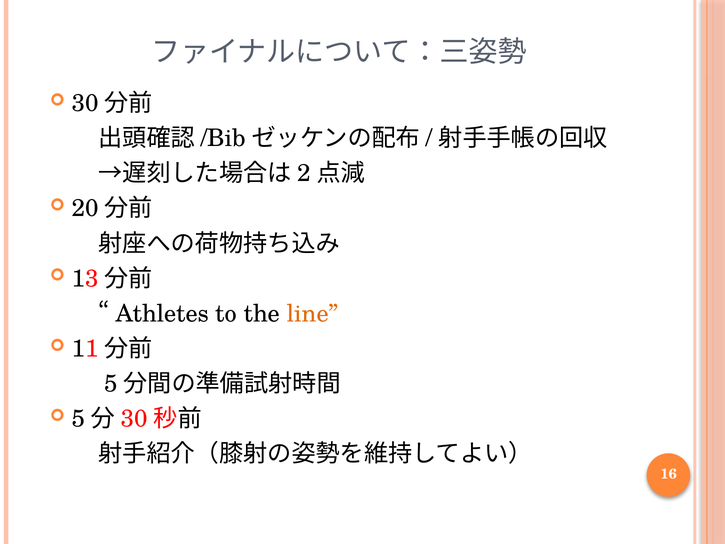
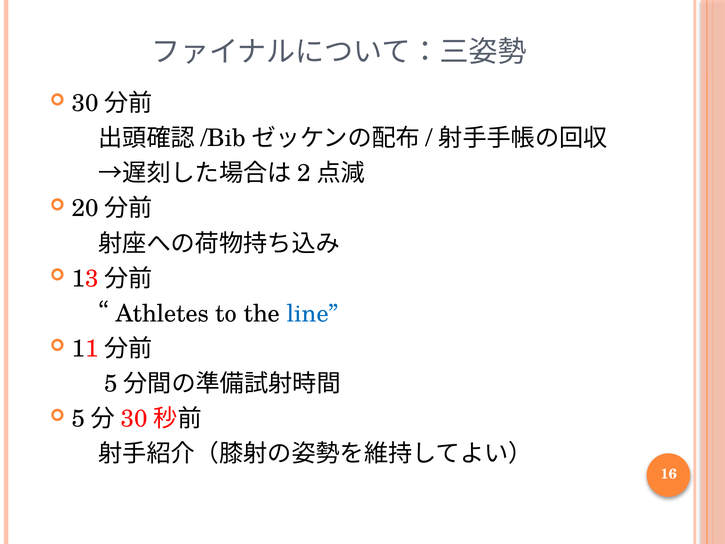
line colour: orange -> blue (312, 314)
